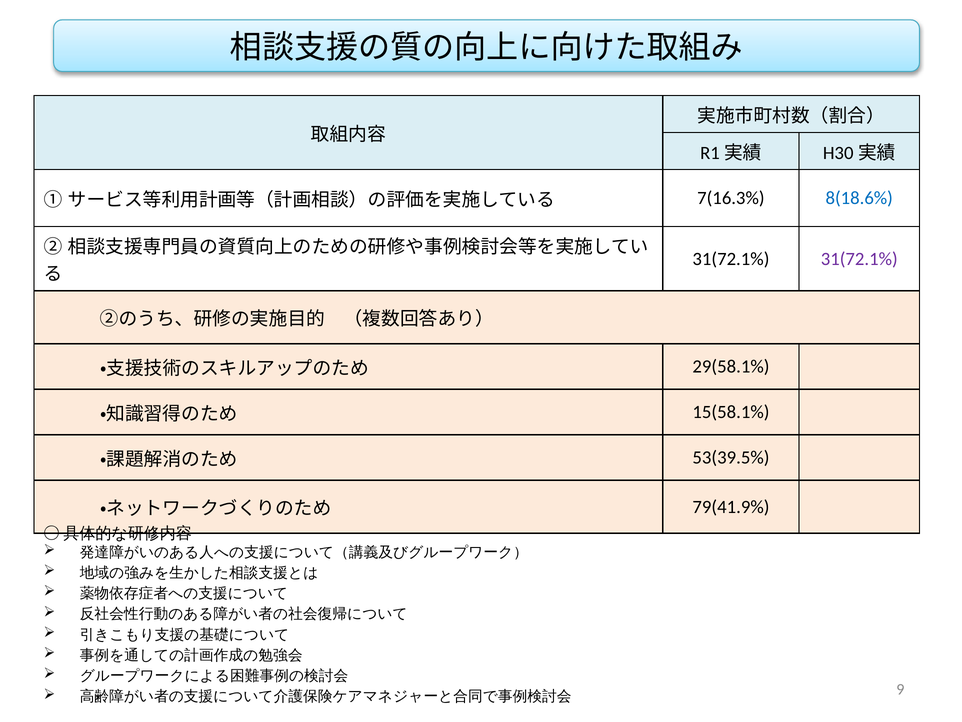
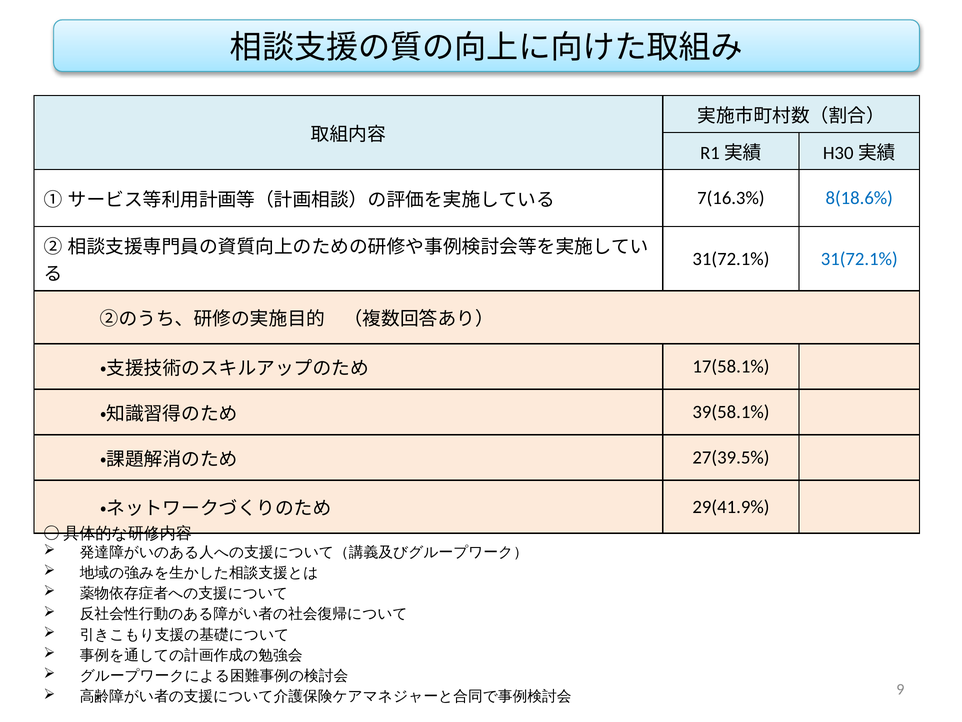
31(72.1% colour: purple -> blue (859, 259)
29(58.1%: 29(58.1% -> 17(58.1% (731, 366)
15(58.1%: 15(58.1% -> 39(58.1% (731, 412)
53(39.5%: 53(39.5% -> 27(39.5% (731, 457)
79(41.9%: 79(41.9% -> 29(41.9% (731, 507)
